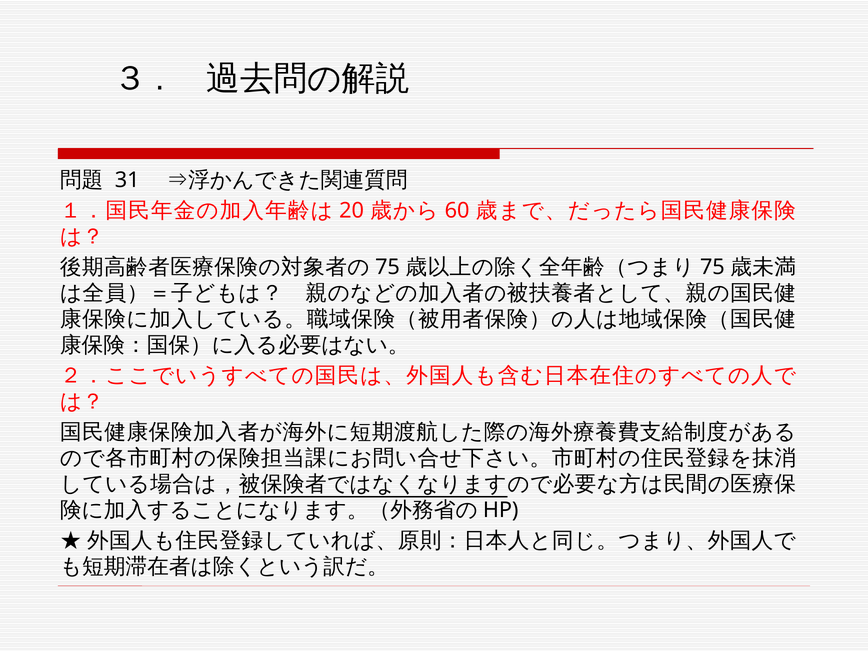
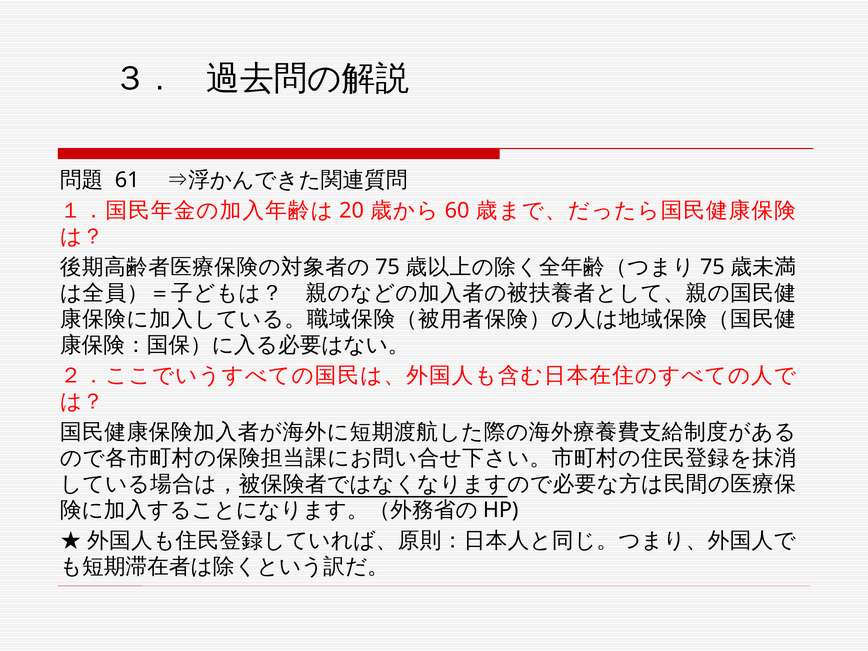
31: 31 -> 61 (127, 180)
